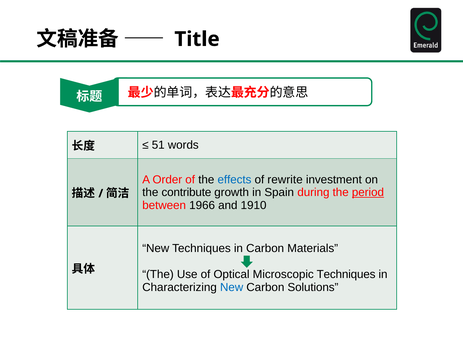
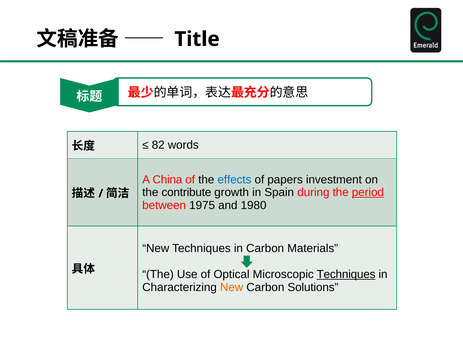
51: 51 -> 82 (158, 145)
Order: Order -> China (167, 180)
rewrite: rewrite -> papers (285, 180)
1966: 1966 -> 1975 (202, 206)
1910: 1910 -> 1980 (254, 206)
Techniques underline: none -> present (346, 275)
New colour: blue -> orange (232, 288)
